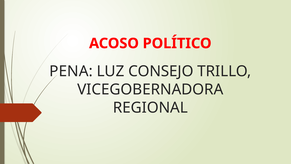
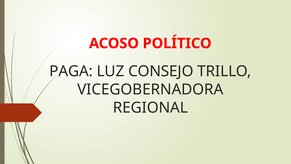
PENA: PENA -> PAGA (71, 71)
